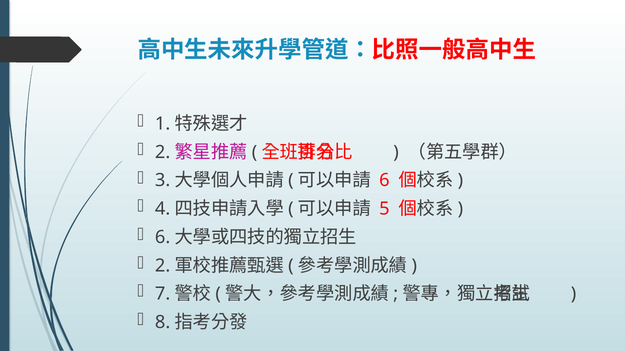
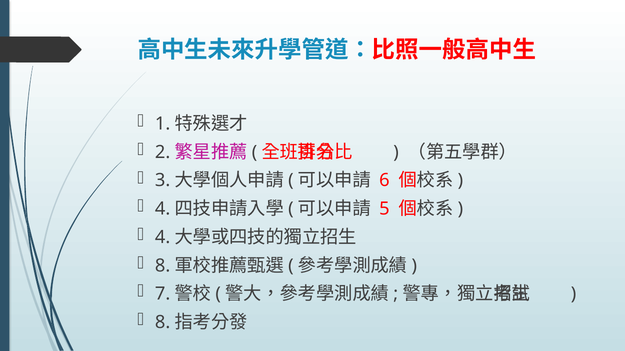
6: 6 -> 4 (163, 238)
2: 2 -> 8 (163, 266)
